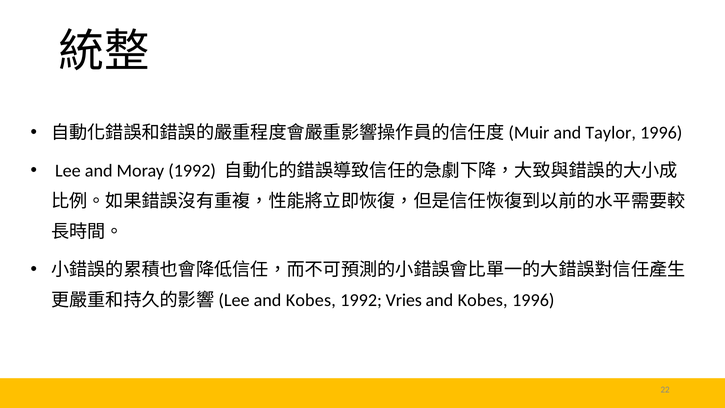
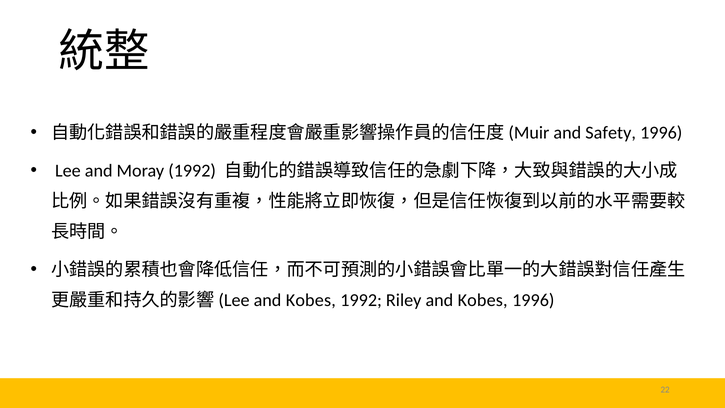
Taylor: Taylor -> Safety (611, 133)
Vries: Vries -> Riley (404, 300)
